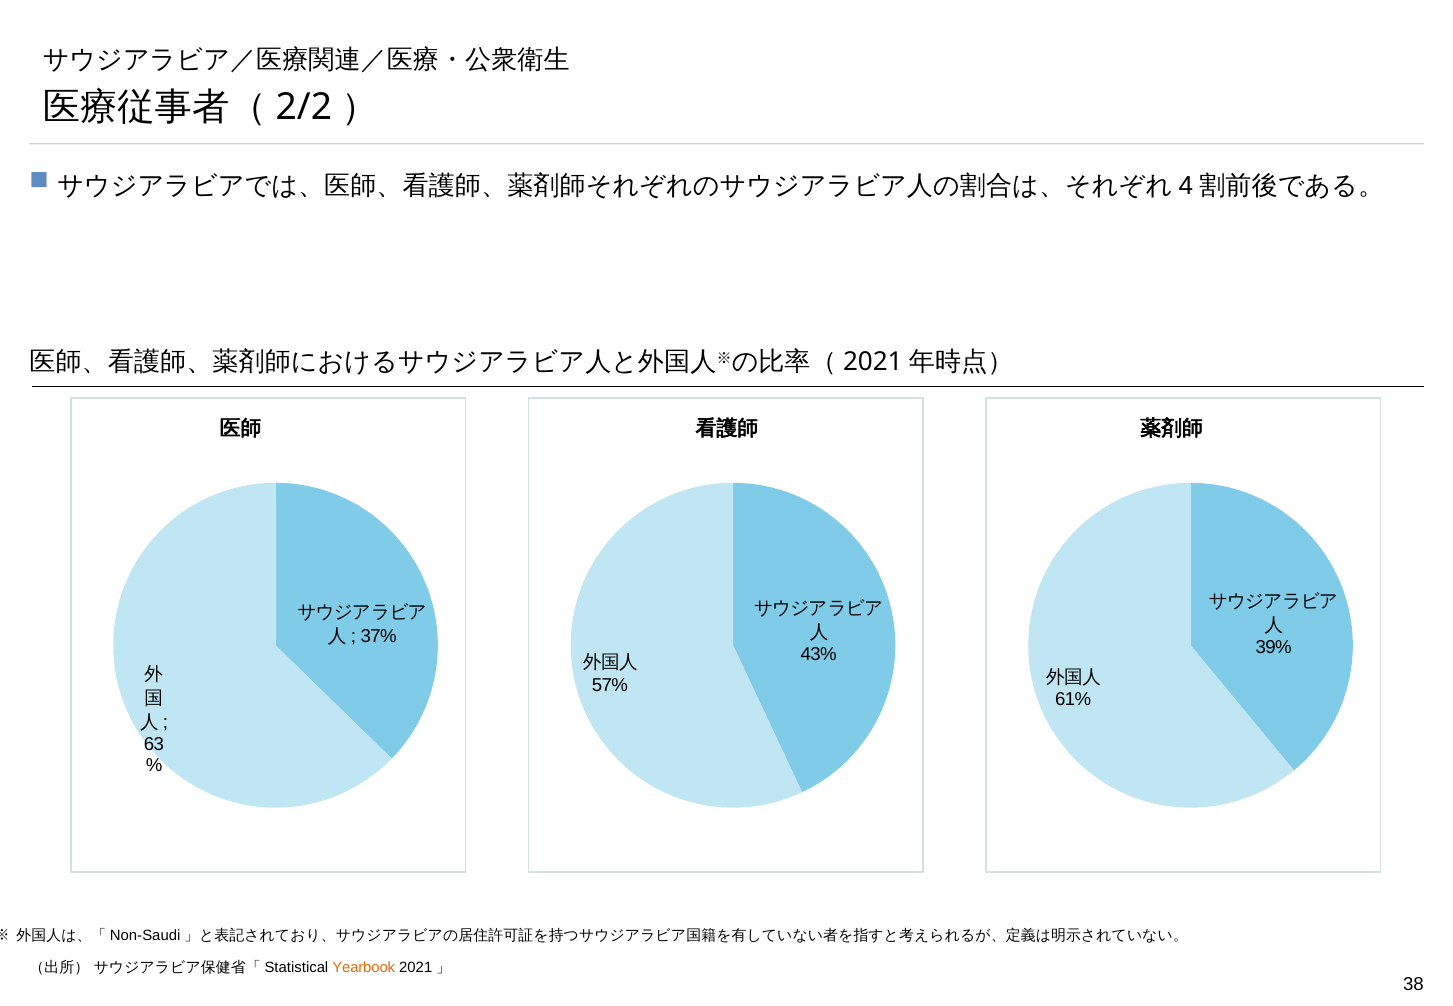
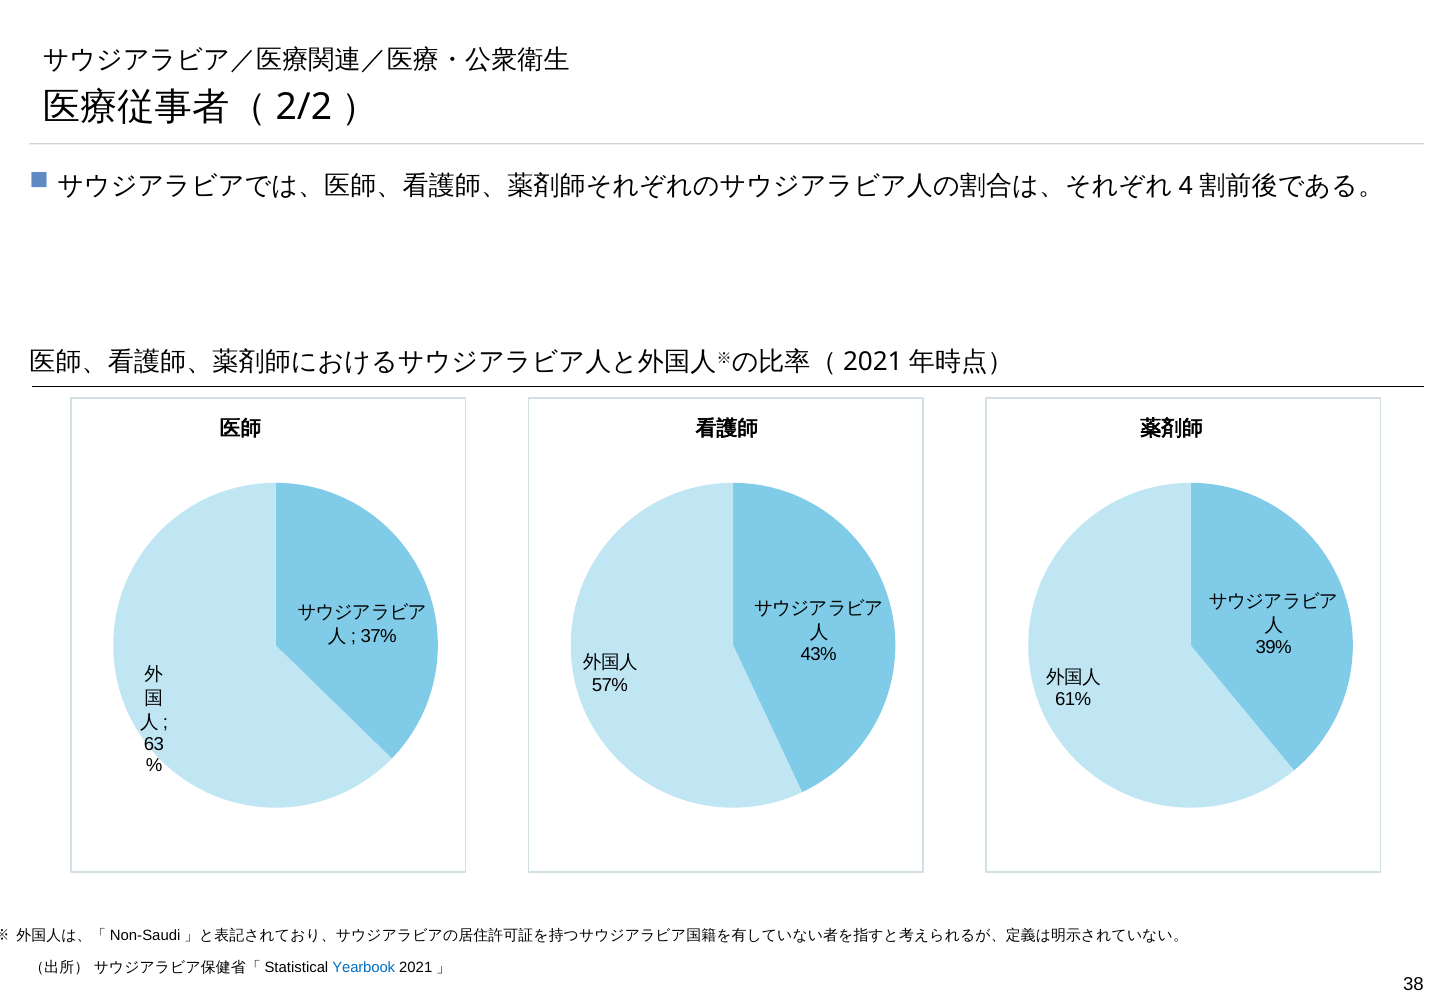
Yearbook colour: orange -> blue (364, 967)
